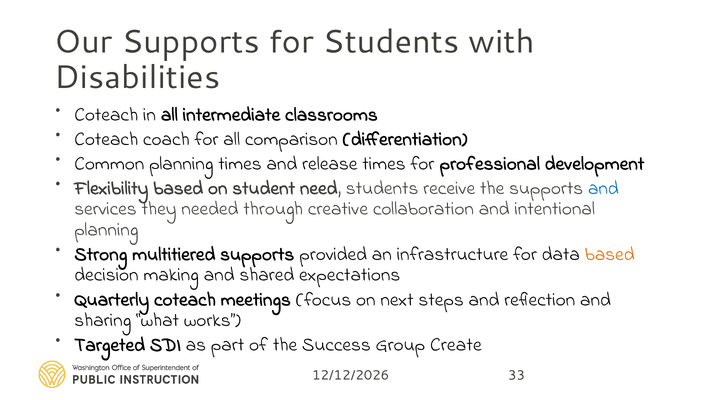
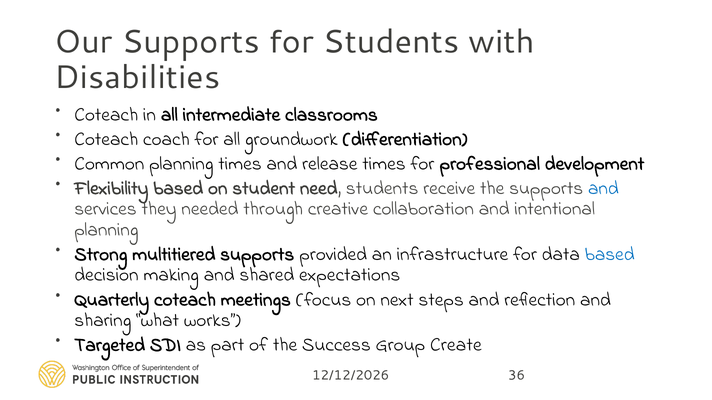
comparison: comparison -> groundwork (291, 139)
based colour: orange -> blue (610, 254)
33: 33 -> 36 (517, 376)
